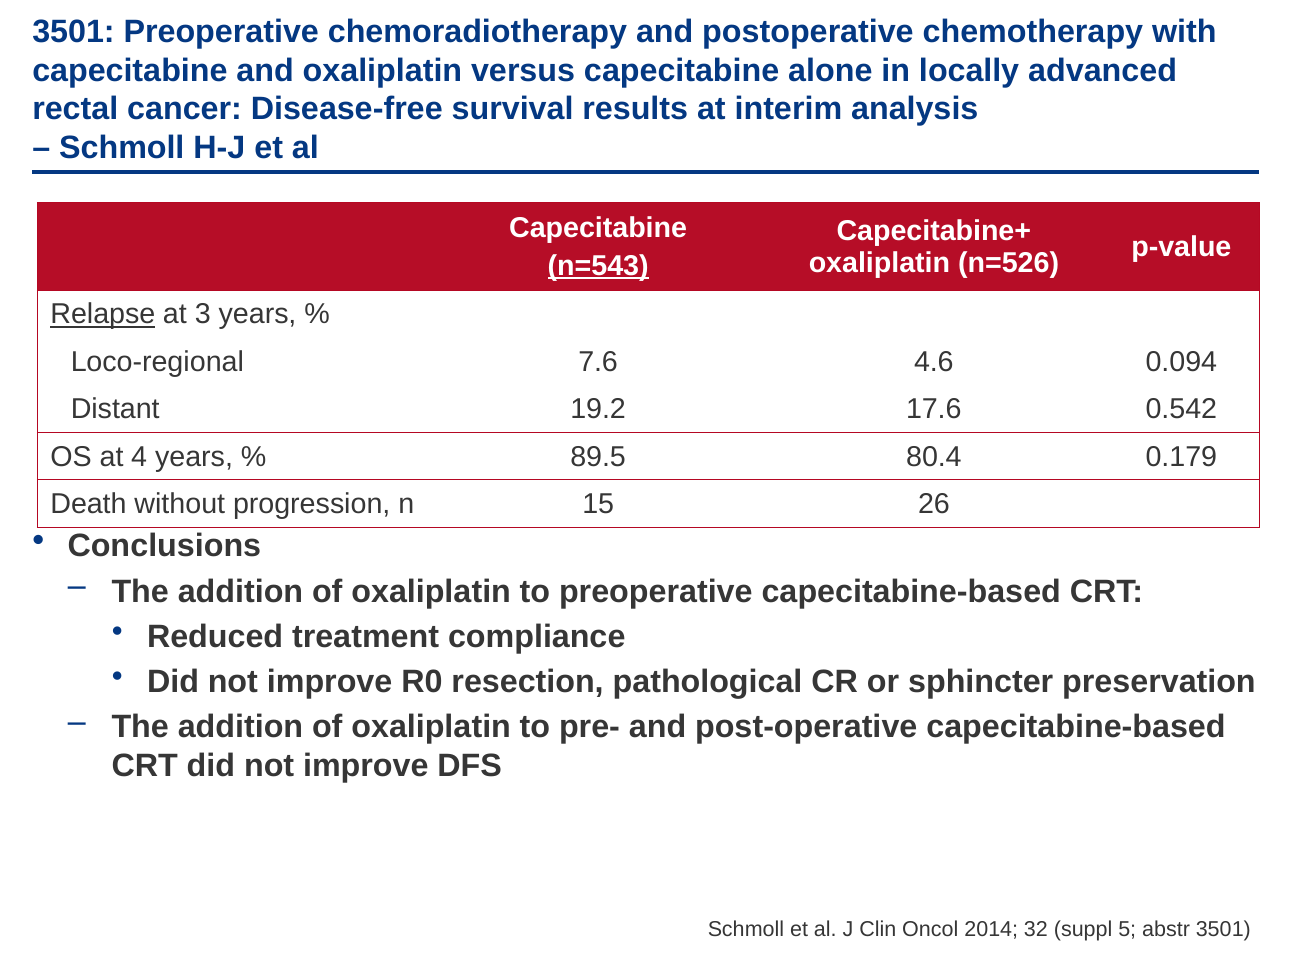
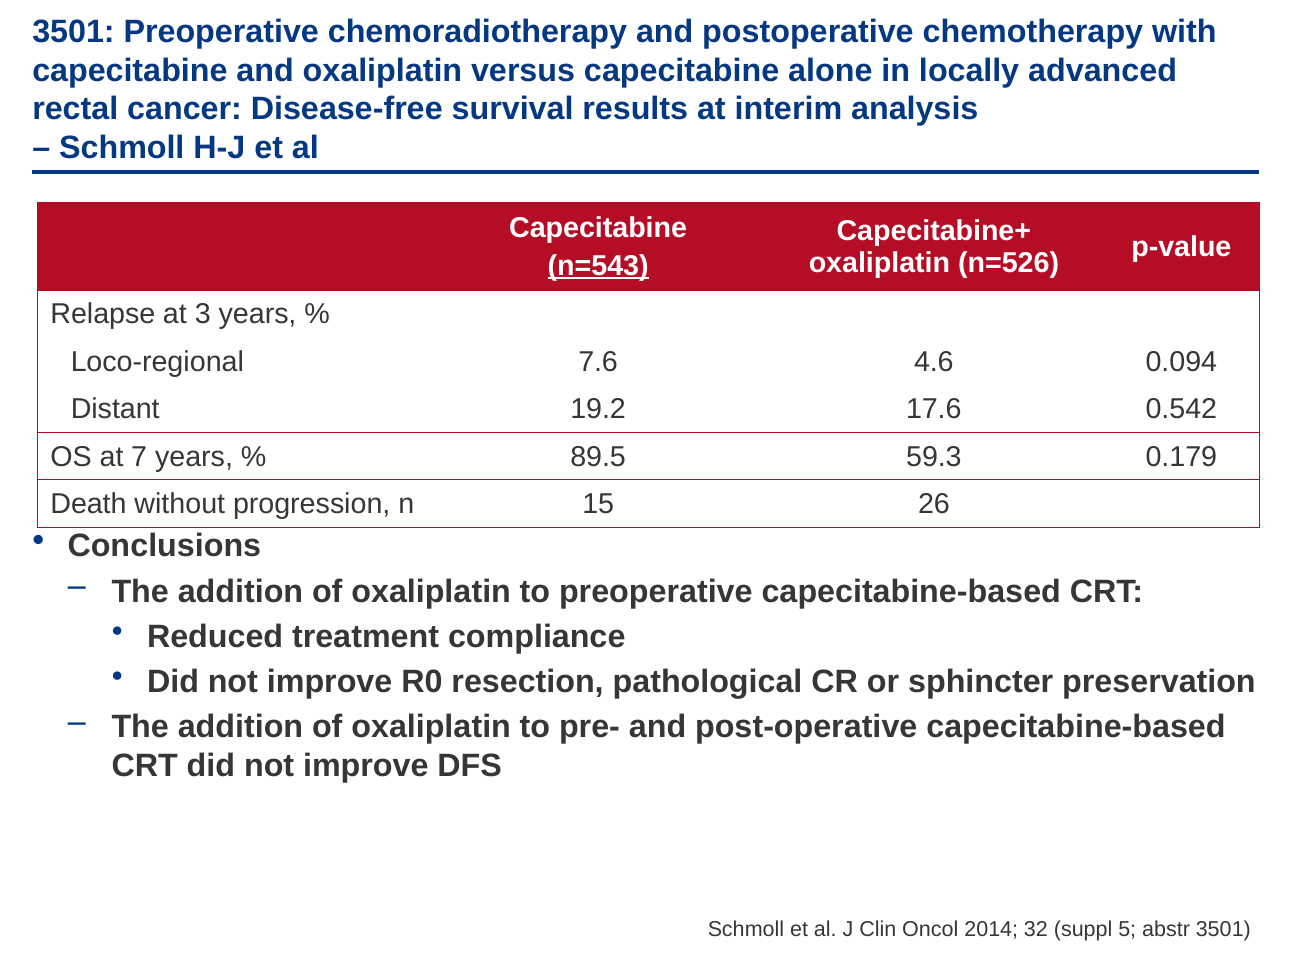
Relapse underline: present -> none (103, 314)
4: 4 -> 7 (139, 456)
80.4: 80.4 -> 59.3 (934, 456)
